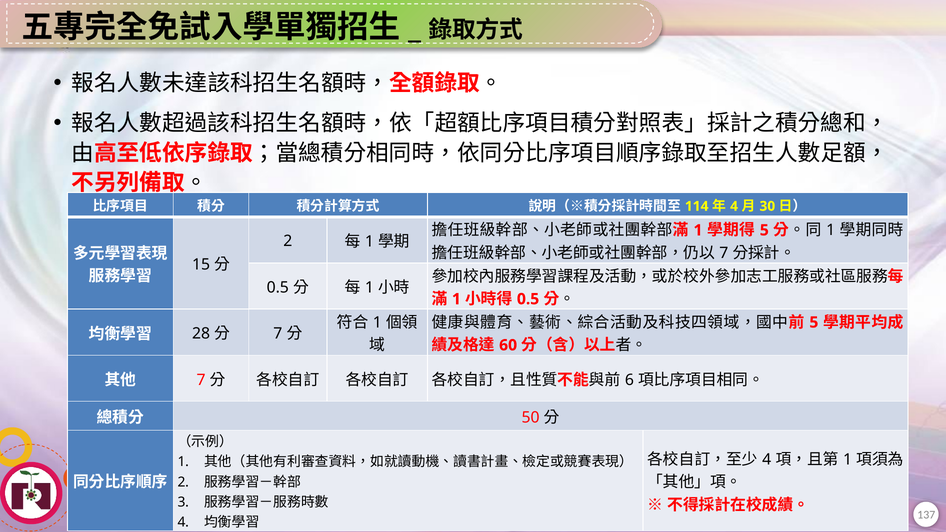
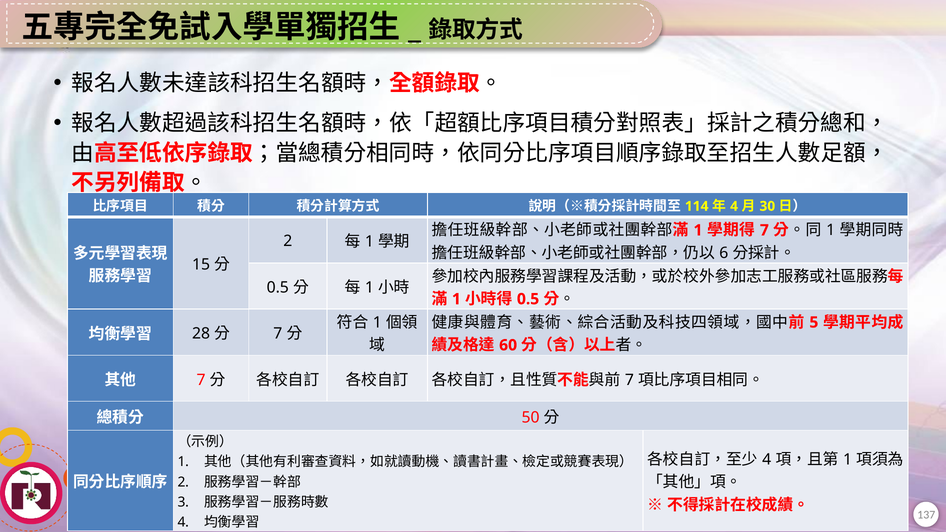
5: 5 -> 7 (764, 230)
7: 7 -> 6 (724, 253)
6: 6 -> 7 (629, 380)
